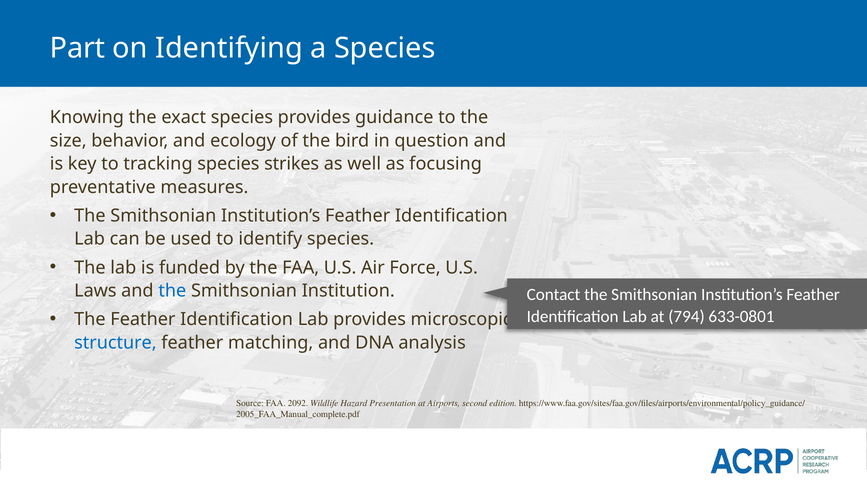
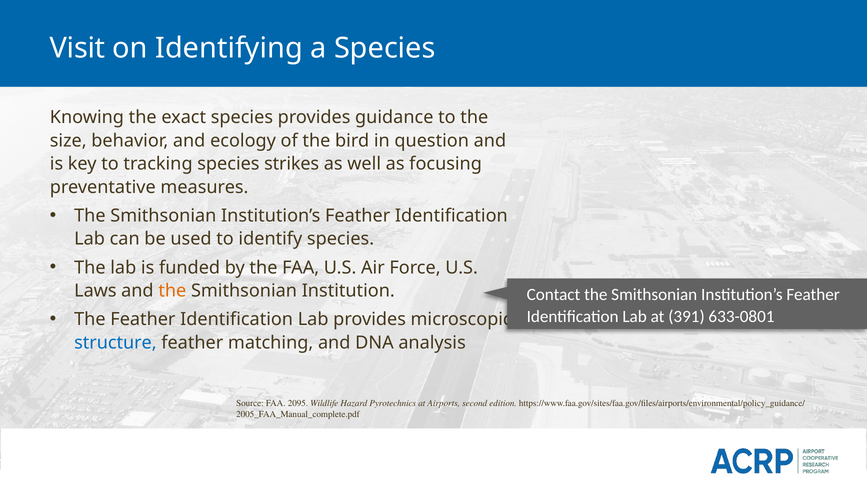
Part: Part -> Visit (78, 48)
the colour: blue -> orange (172, 291)
794: 794 -> 391 (687, 316)
2092: 2092 -> 2095 (298, 403)
Presentation: Presentation -> Pyrotechnics (393, 403)
